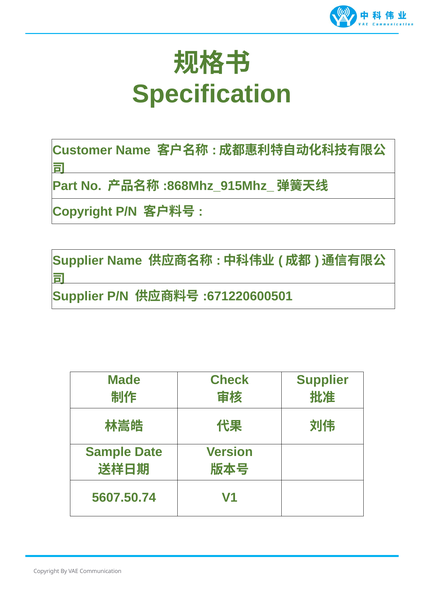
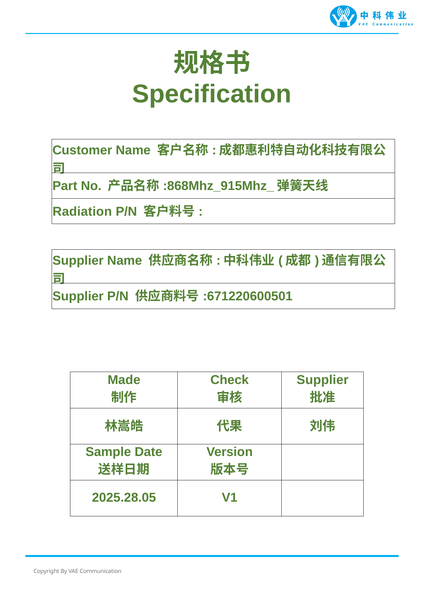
Copyright: Copyright -> Radiation (82, 211)
5607.50.74: 5607.50.74 -> 2025.28.05 (124, 497)
